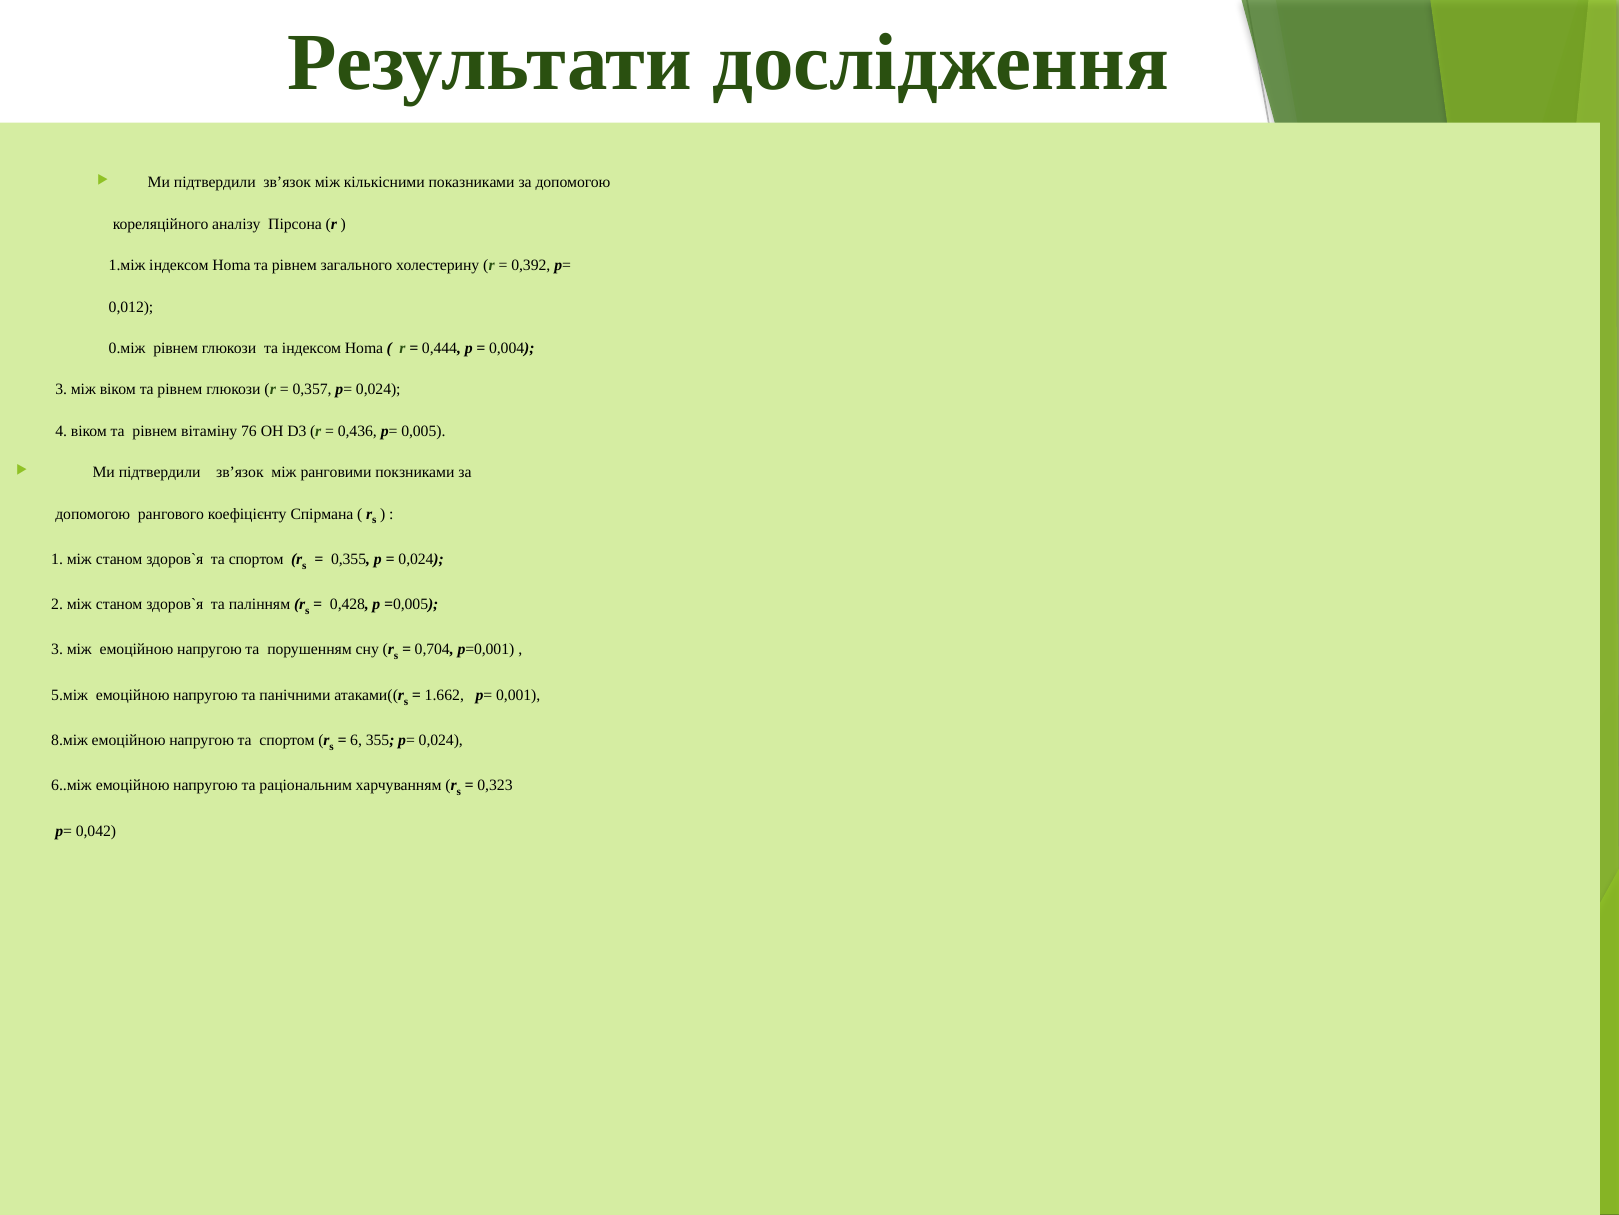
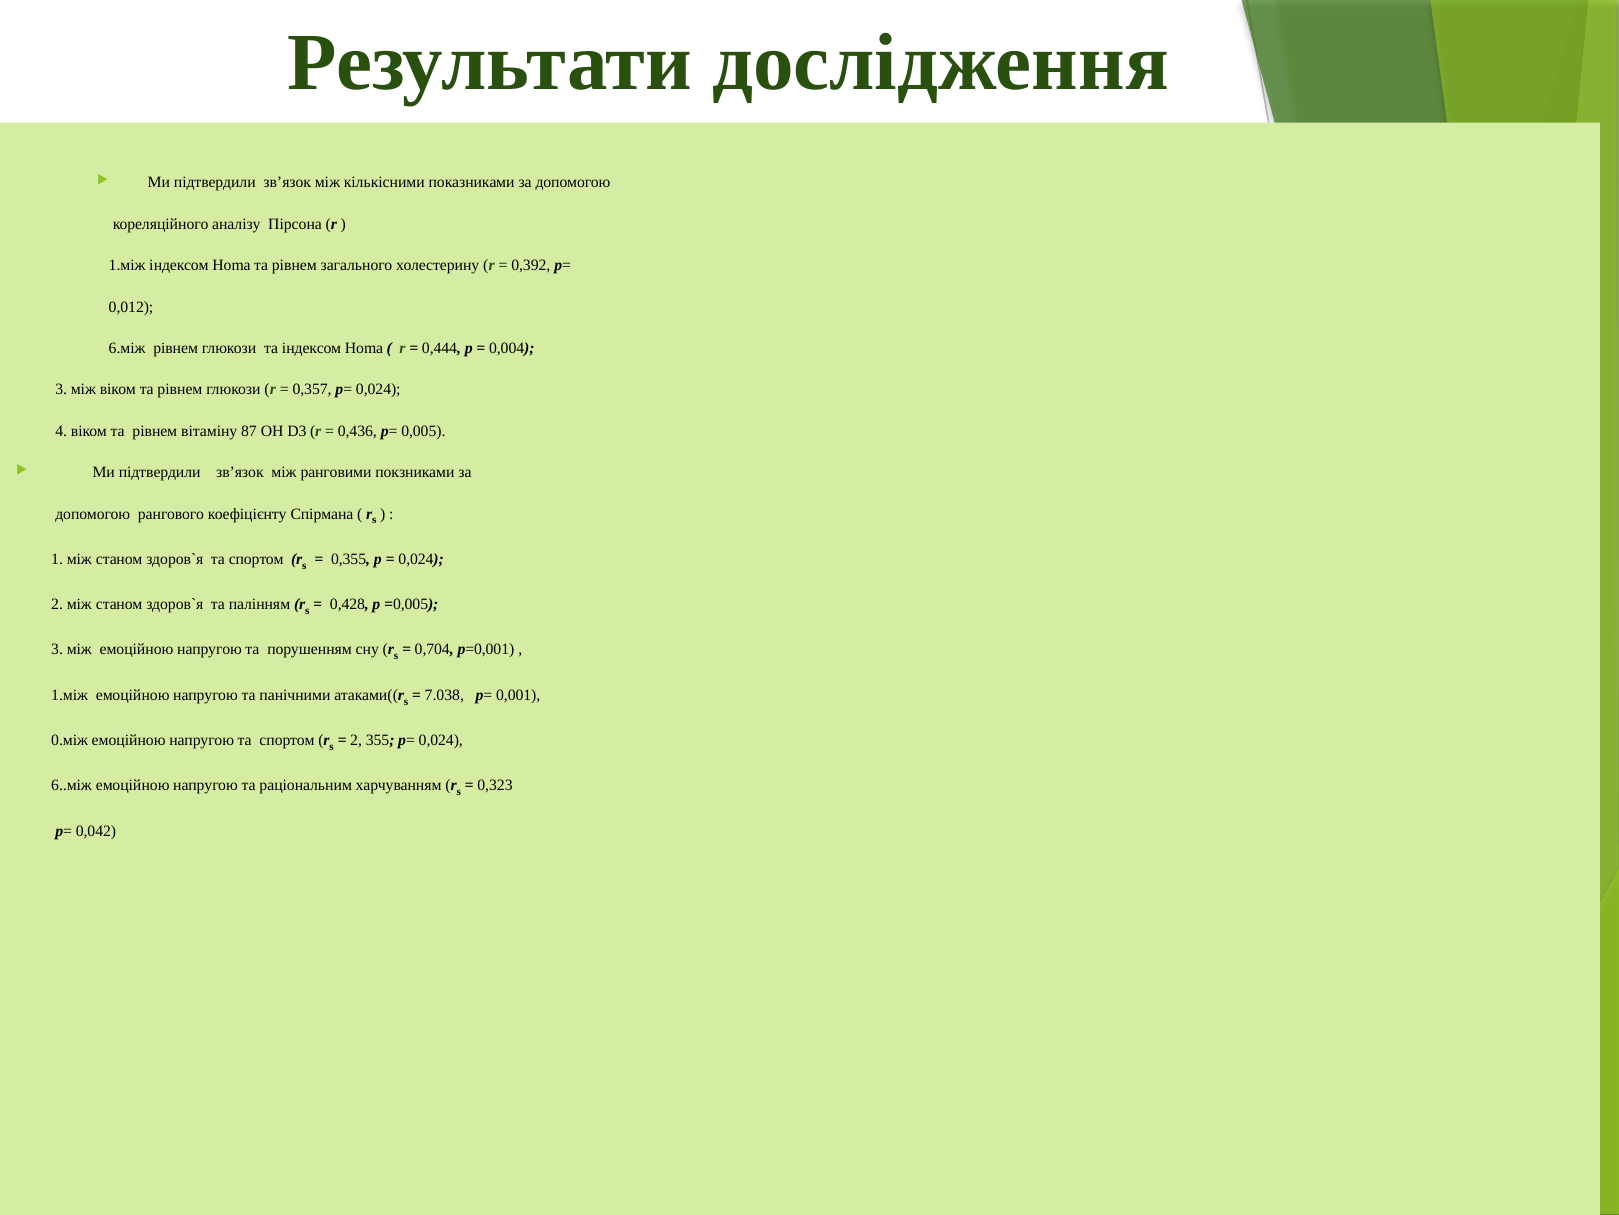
0.між: 0.між -> 6.між (127, 348)
76: 76 -> 87 (249, 431)
5.між: 5.між -> 1.між (70, 695)
1.662: 1.662 -> 7.038 (444, 695)
8.між: 8.між -> 0.між (70, 740)
6: 6 -> 2 (356, 740)
